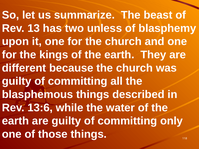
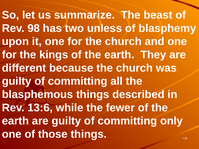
13: 13 -> 98 (34, 28)
water: water -> fewer (120, 108)
